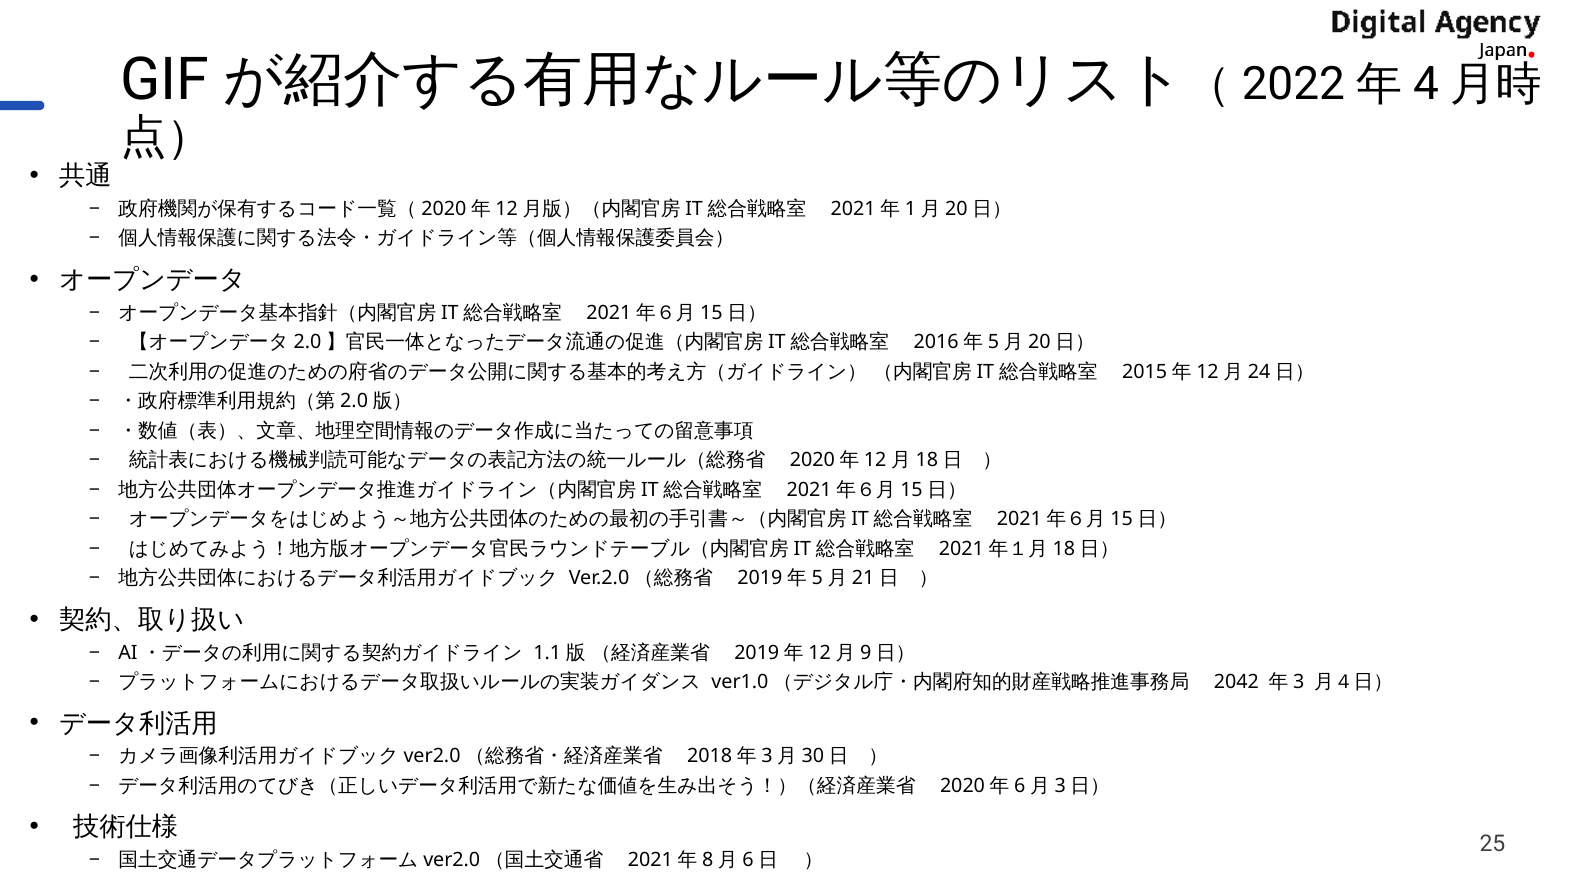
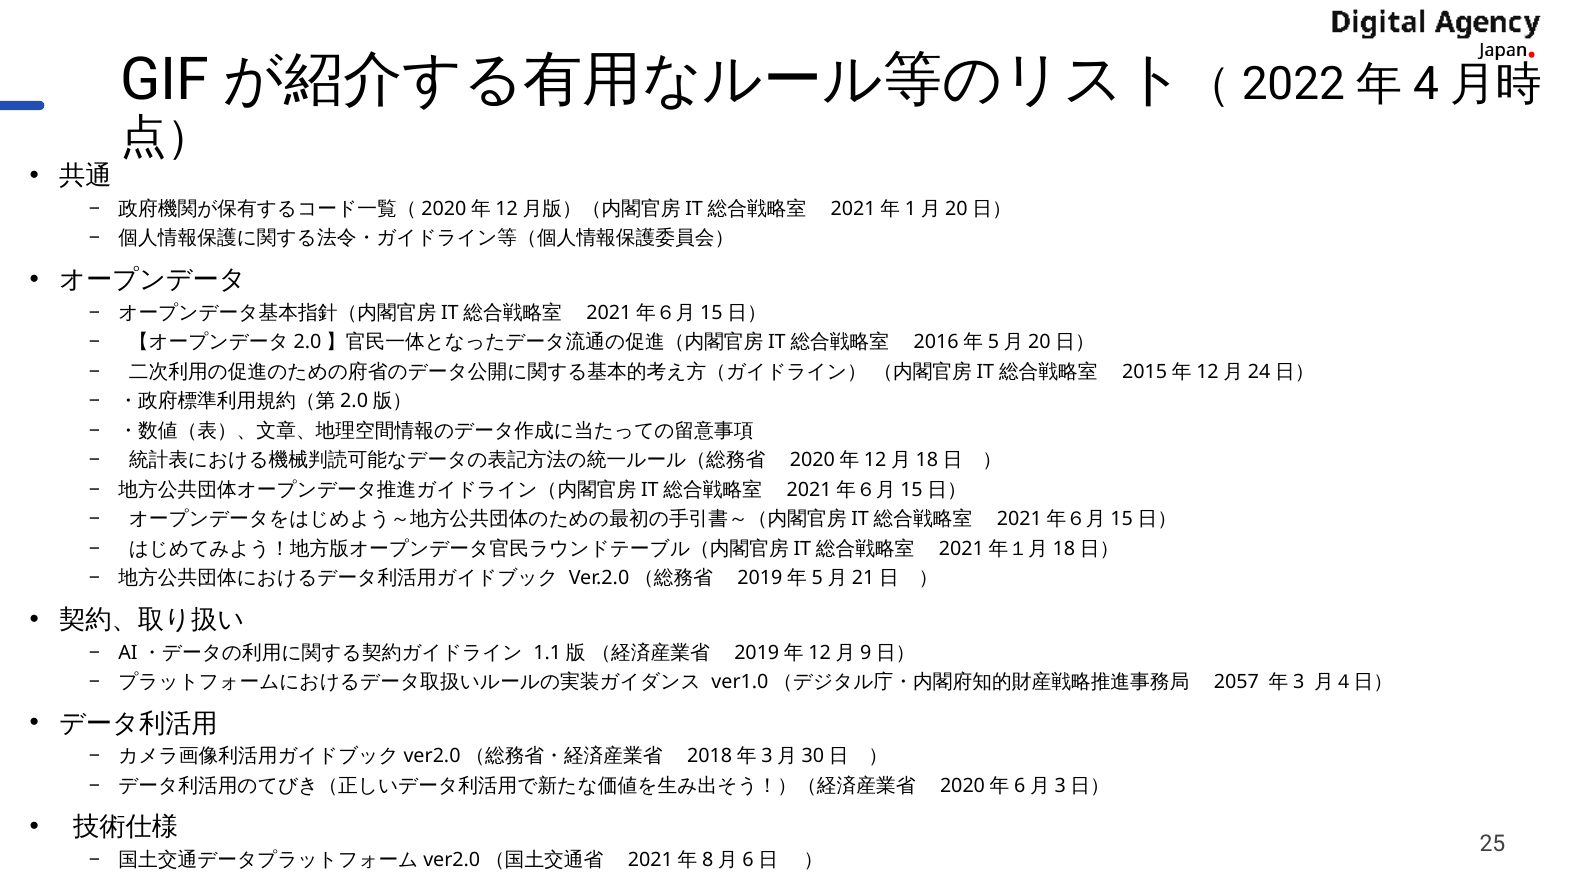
2042: 2042 -> 2057 (1236, 682)
